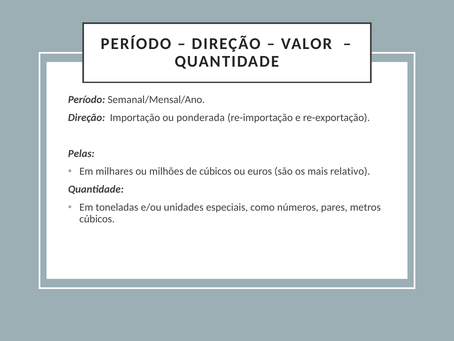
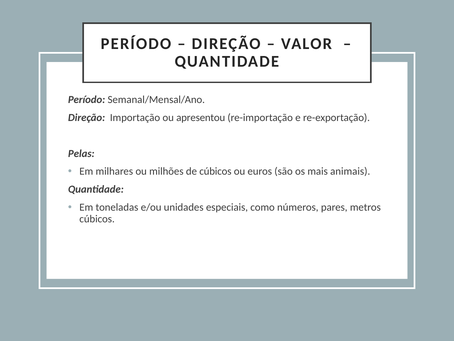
ponderada: ponderada -> apresentou (201, 117)
relativo: relativo -> animais (350, 171)
